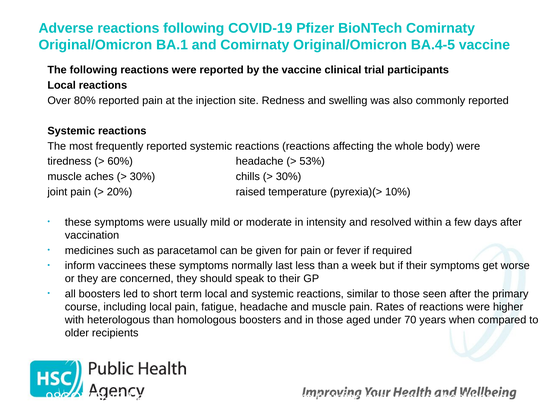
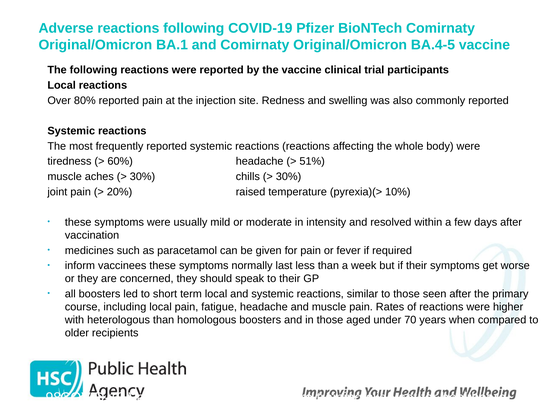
53%: 53% -> 51% (312, 161)
